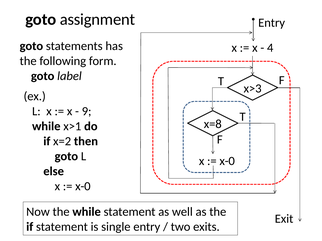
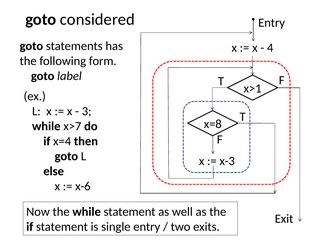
assignment: assignment -> considered (97, 19)
x>3: x>3 -> x>1 (253, 89)
9: 9 -> 3 (87, 111)
x>1: x>1 -> x>7 (72, 126)
x=2: x=2 -> x=4 (62, 141)
x-0: x-0 -> x-3 (227, 161)
x-0: x-0 -> x-6 (83, 187)
